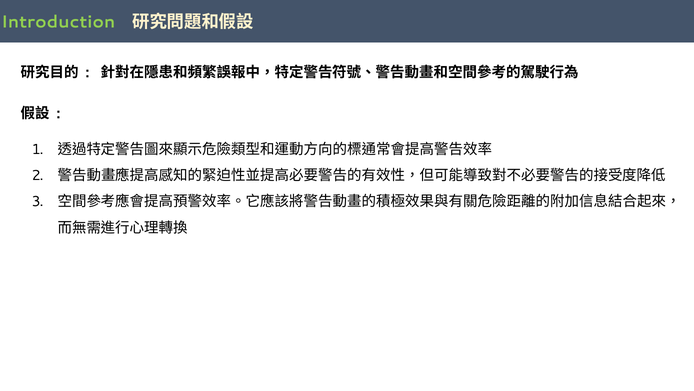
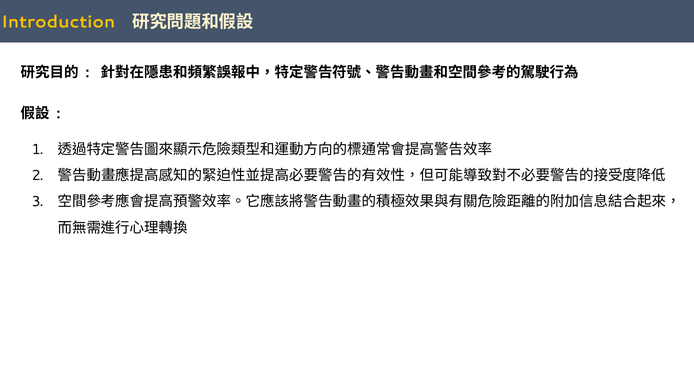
Introduction colour: light green -> yellow (58, 22)
